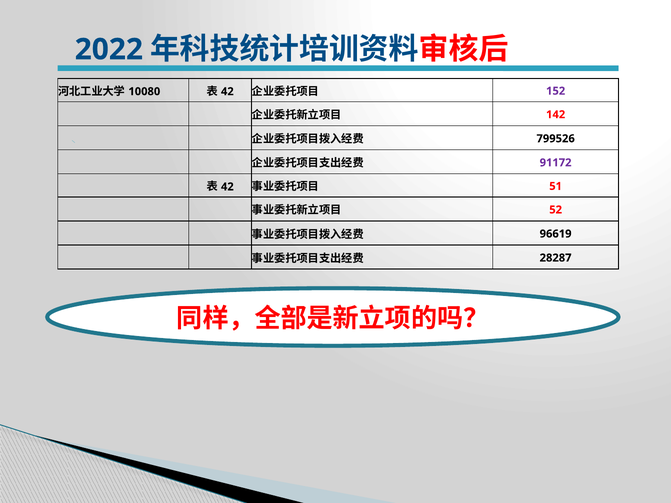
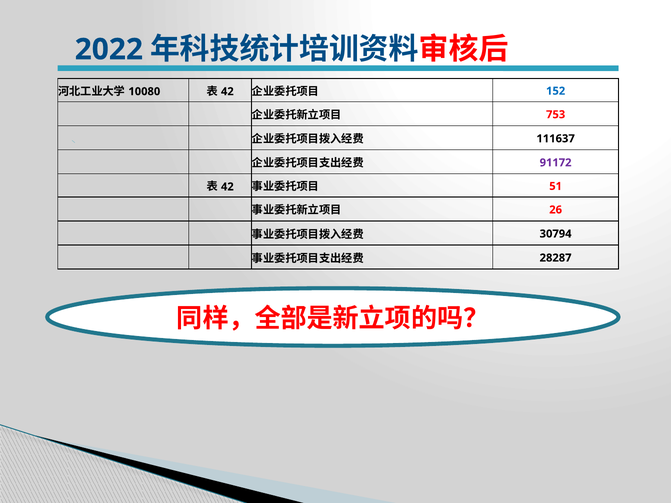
152 colour: purple -> blue (556, 91)
142: 142 -> 753 (556, 115)
799526: 799526 -> 111637 (556, 139)
52: 52 -> 26 (556, 210)
96619: 96619 -> 30794 (556, 234)
